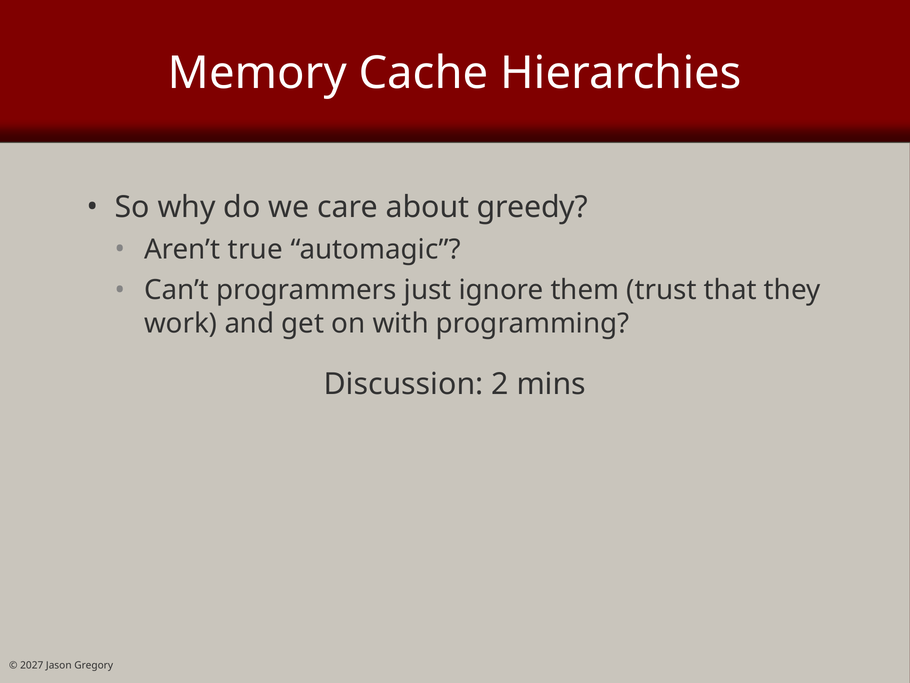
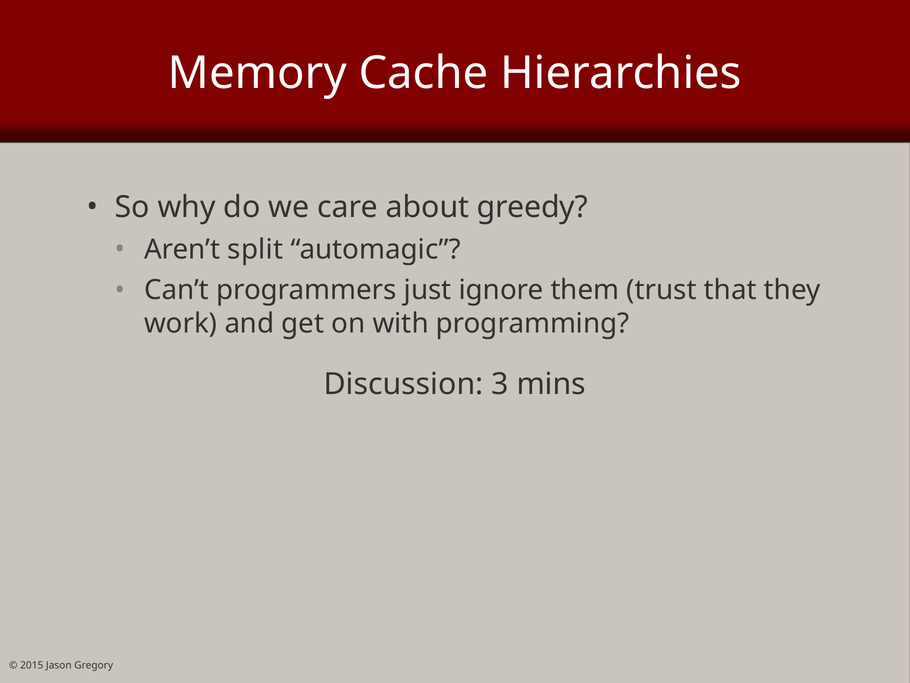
true: true -> split (255, 249)
2: 2 -> 3 (500, 384)
2027: 2027 -> 2015 (32, 665)
